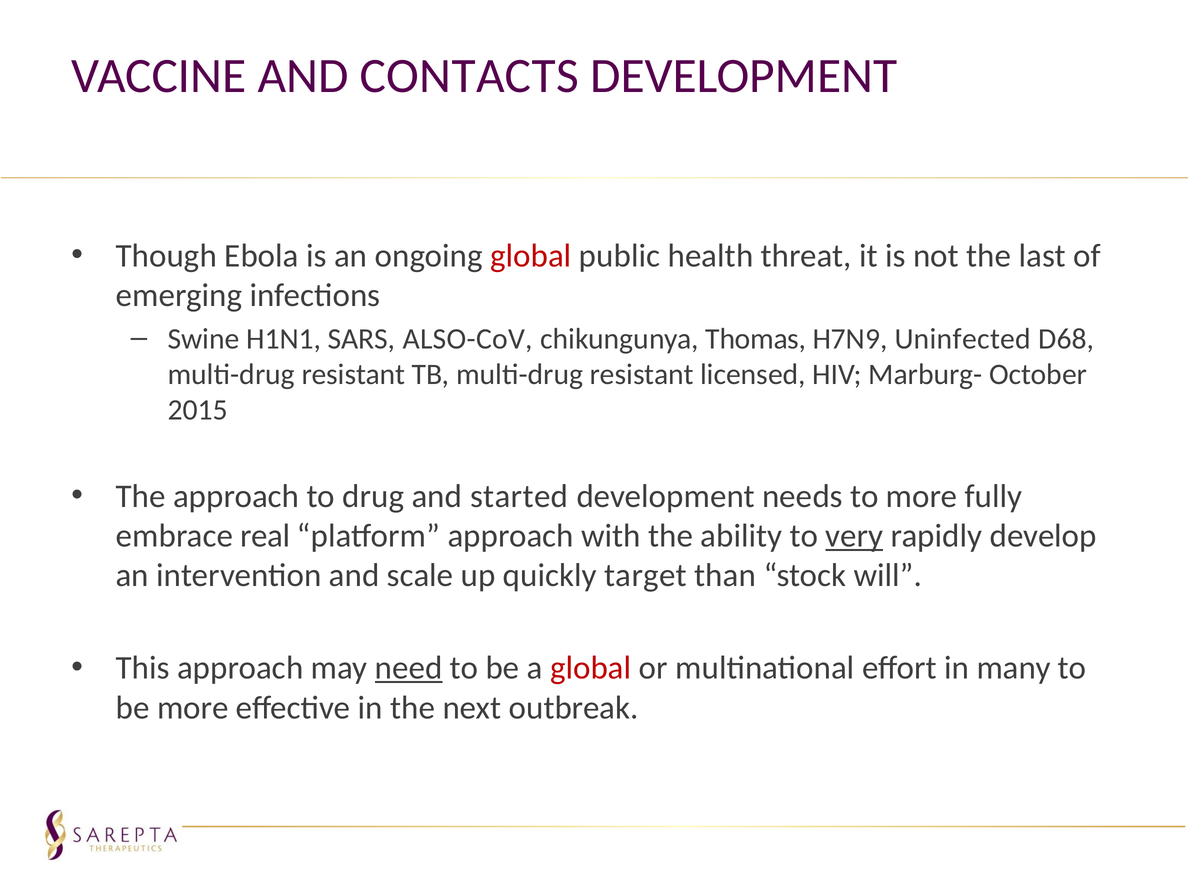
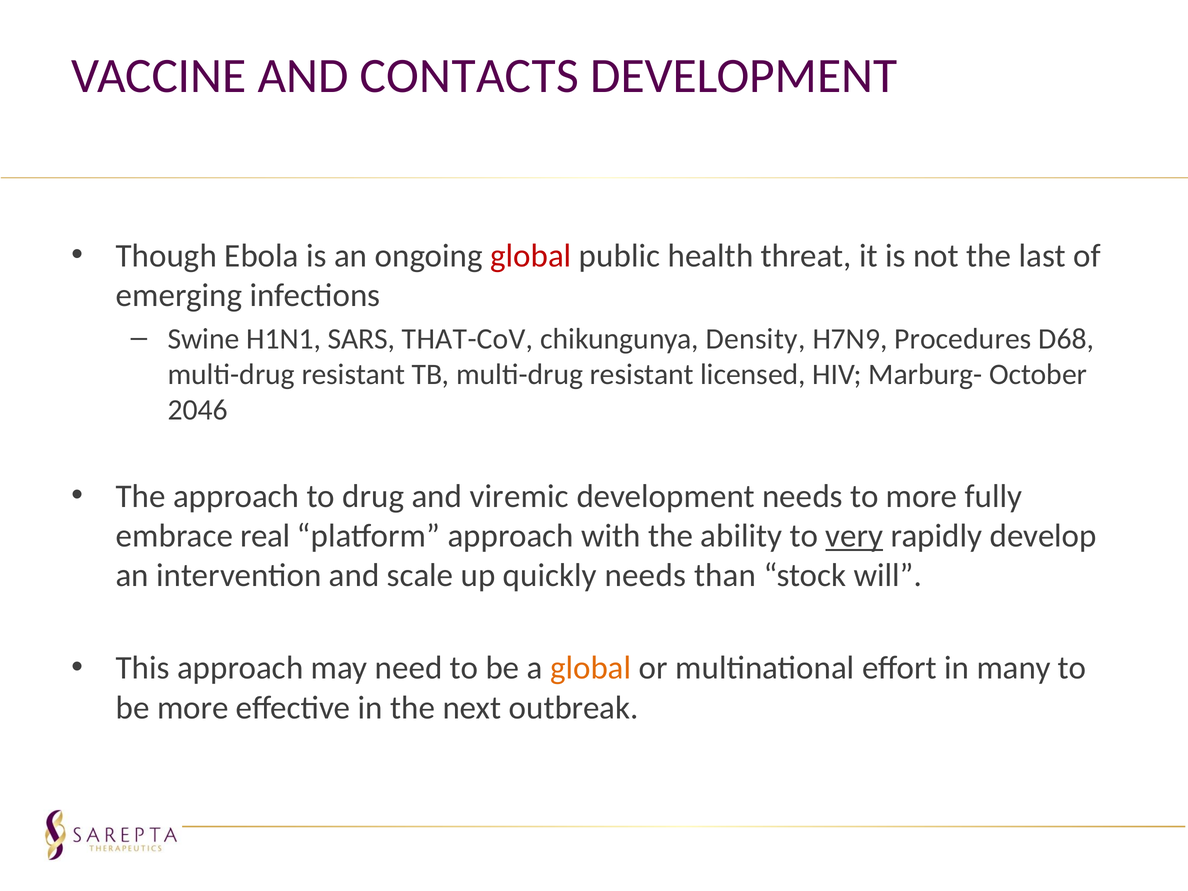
ALSO-CoV: ALSO-CoV -> THAT-CoV (468, 339)
Thomas: Thomas -> Density (755, 339)
Uninfected: Uninfected -> Procedures (963, 339)
2015: 2015 -> 2046 (198, 410)
started: started -> viremic (519, 496)
quickly target: target -> needs (645, 575)
need underline: present -> none (409, 668)
global colour: red -> orange (591, 668)
